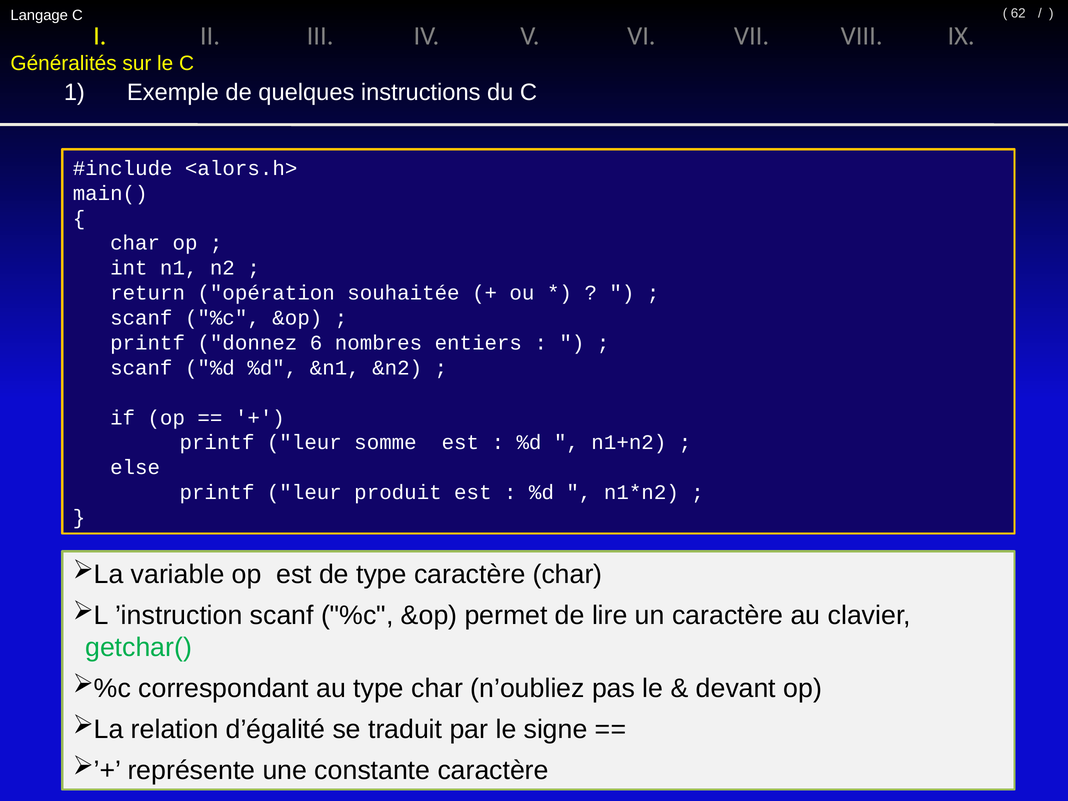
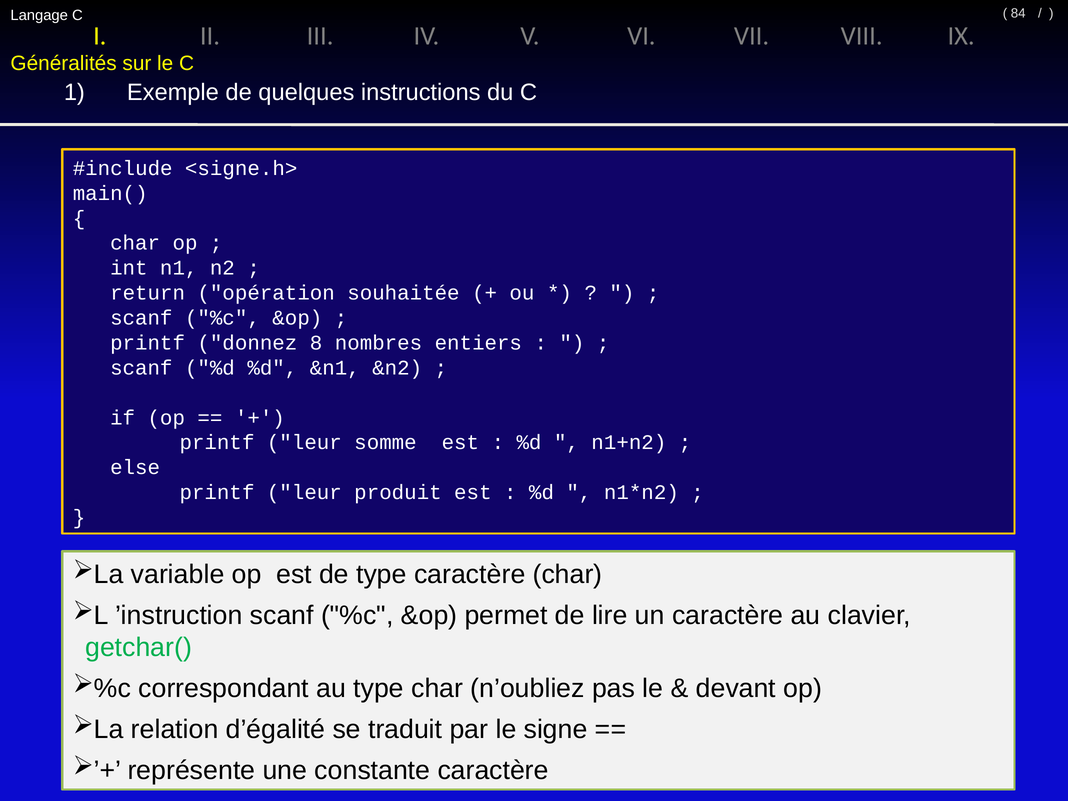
62: 62 -> 84 (1018, 13)
<alors.h>: <alors.h> -> <signe.h> (241, 168)
6: 6 -> 8 (316, 343)
